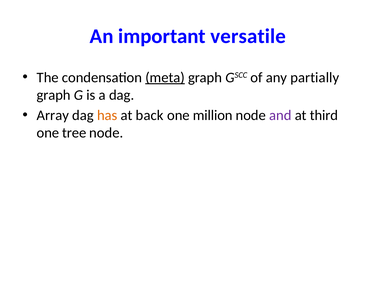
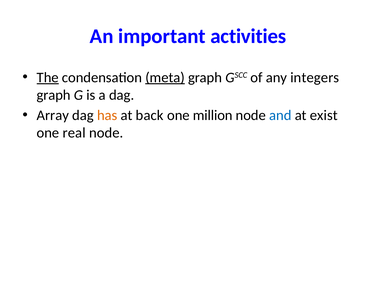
versatile: versatile -> activities (248, 36)
The underline: none -> present (48, 77)
partially: partially -> integers (315, 77)
and colour: purple -> blue (280, 115)
third: third -> exist (324, 115)
tree: tree -> real (74, 133)
